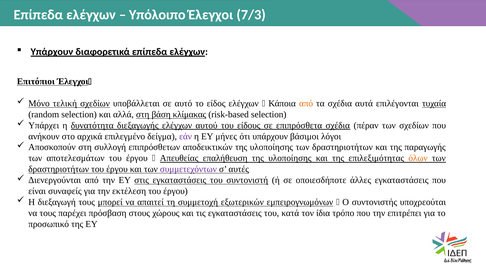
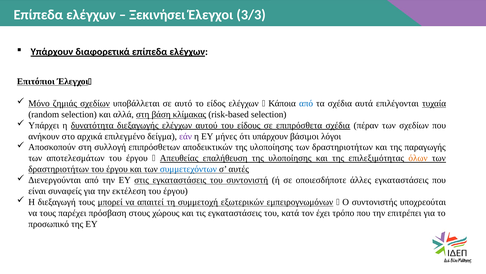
Υπόλοιπο: Υπόλοιπο -> Ξεκινήσει (157, 15)
7/3: 7/3 -> 3/3 (251, 15)
τελική: τελική -> ζημιάς (65, 103)
από colour: orange -> blue (306, 103)
συμμετεχόντων colour: purple -> blue (188, 169)
ίδια: ίδια -> έχει (323, 213)
